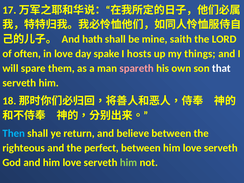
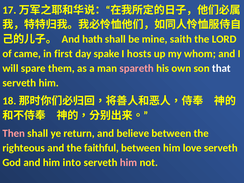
often: often -> came (28, 54)
in love: love -> first (63, 54)
things: things -> whom (200, 54)
Then colour: light blue -> pink (14, 133)
perfect: perfect -> faithful (101, 148)
and him love: love -> into (72, 163)
him colour: light green -> pink (129, 163)
